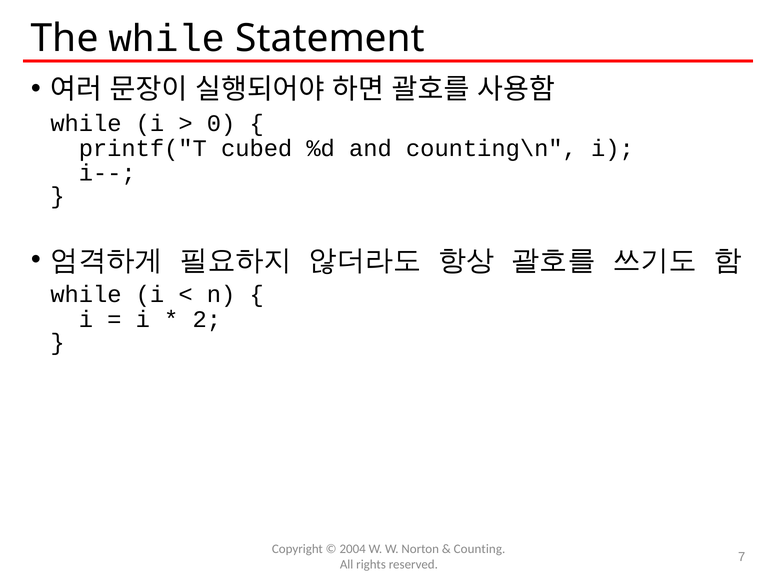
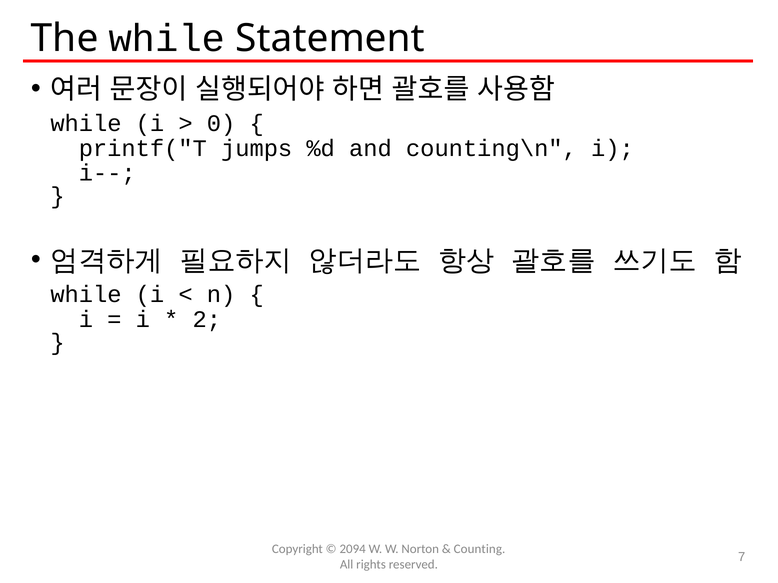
cubed: cubed -> jumps (257, 148)
2004: 2004 -> 2094 (353, 549)
